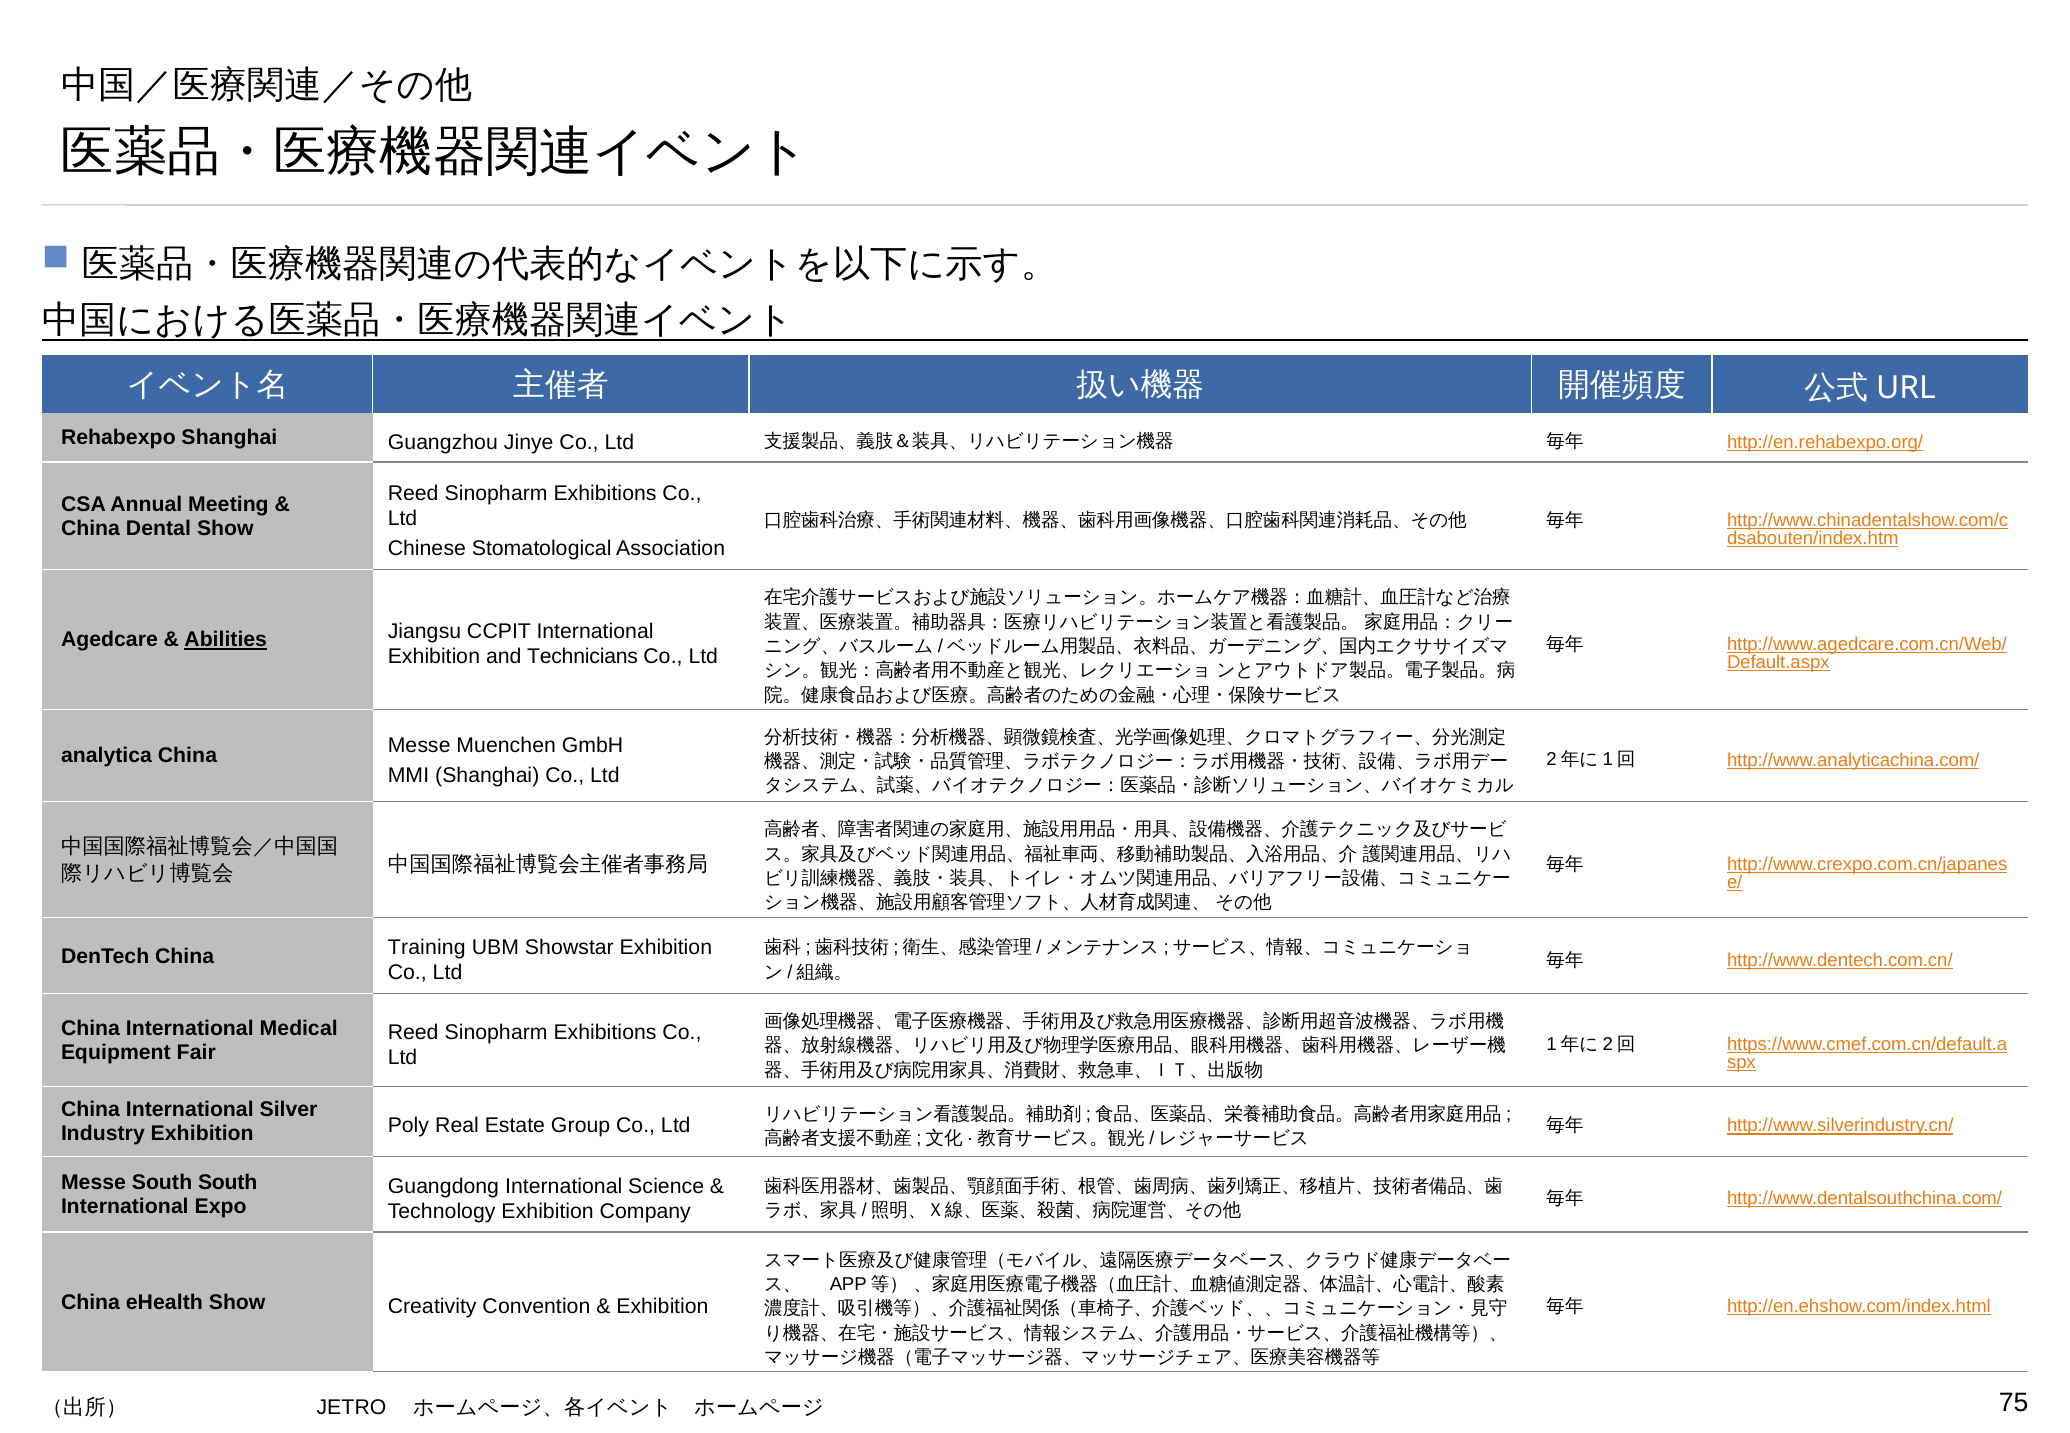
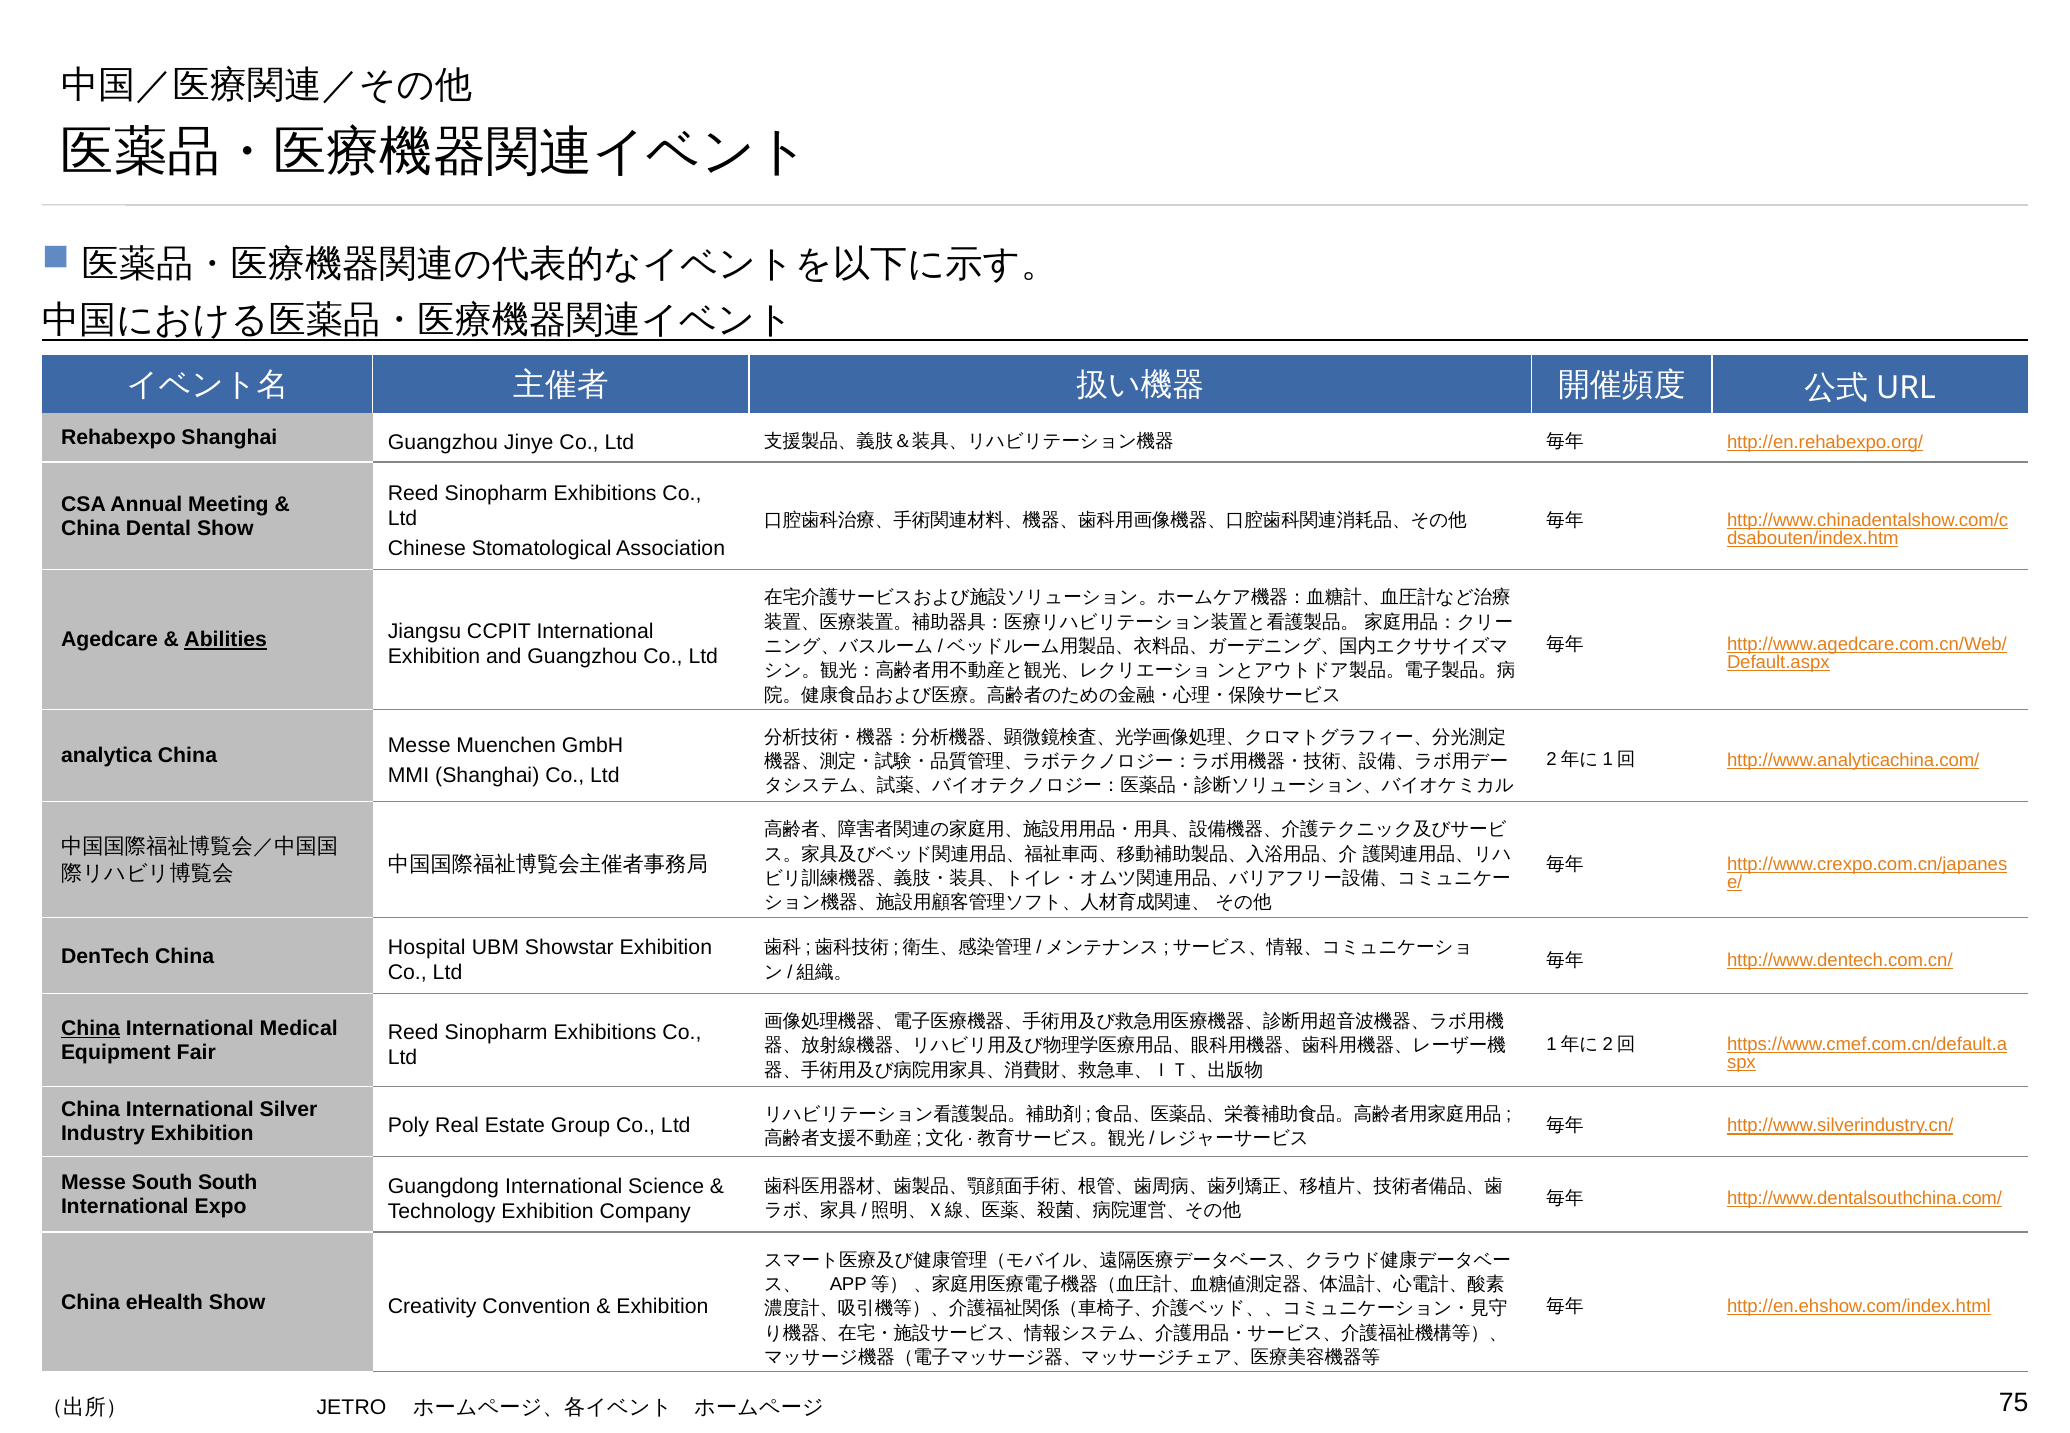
and Technicians: Technicians -> Guangzhou (582, 657)
Training: Training -> Hospital (427, 948)
China underline: none -> present (90, 1028)
